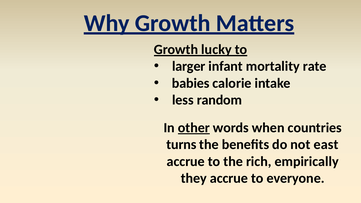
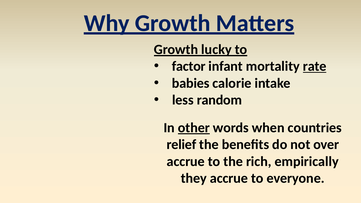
larger: larger -> factor (189, 66)
rate underline: none -> present (315, 66)
turns: turns -> relief (181, 145)
east: east -> over (326, 145)
